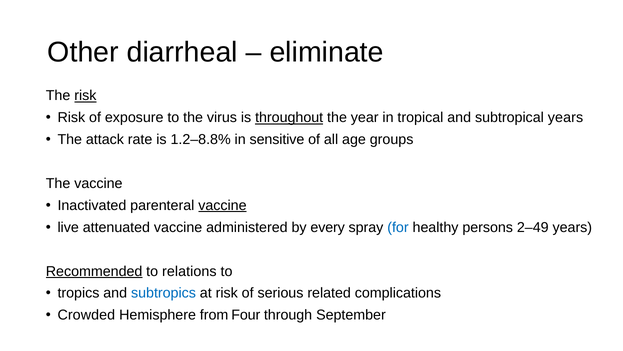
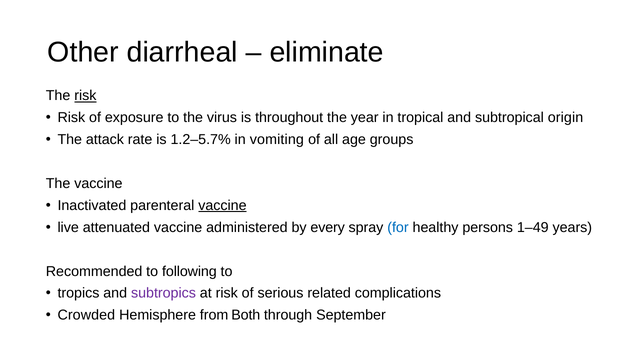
throughout underline: present -> none (289, 118)
subtropical years: years -> origin (566, 118)
1.2–8.8%: 1.2–8.8% -> 1.2–5.7% (201, 139)
sensitive: sensitive -> vomiting (277, 139)
2–49: 2–49 -> 1–49 (533, 227)
Recommended underline: present -> none (94, 271)
relations: relations -> following (189, 271)
subtropics colour: blue -> purple (164, 293)
Four: Four -> Both (246, 315)
